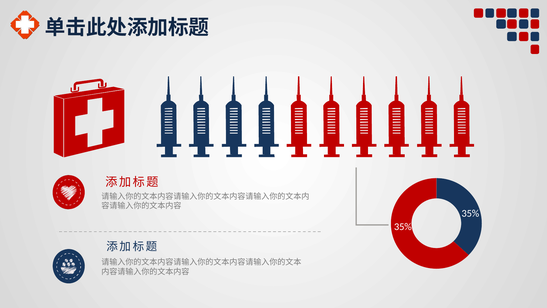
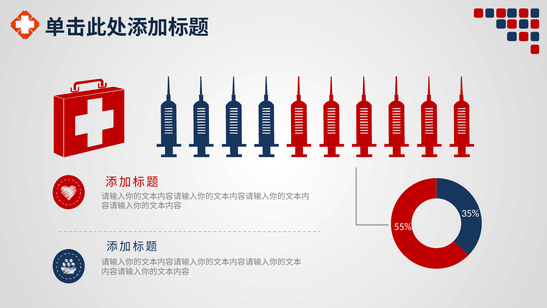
35%: 35% -> 55% (403, 227)
